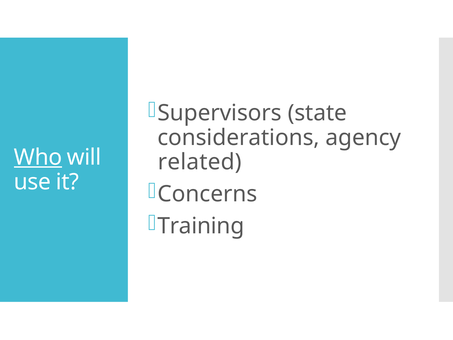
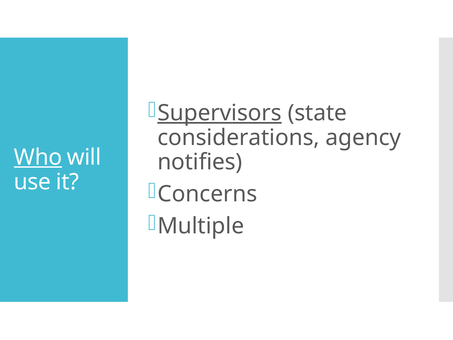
Supervisors underline: none -> present (220, 113)
related: related -> notifies (200, 162)
Training: Training -> Multiple (201, 226)
